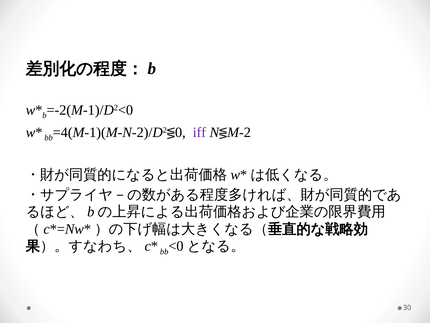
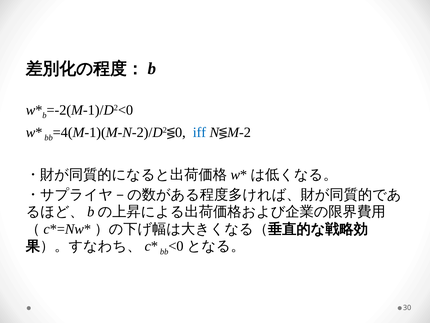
iff colour: purple -> blue (199, 132)
